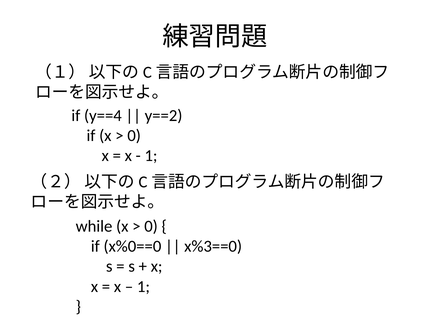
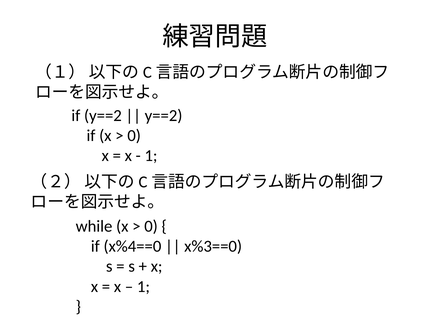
if y==4: y==4 -> y==2 (103, 115)
x%0==0: x%0==0 -> x%4==0 (132, 246)
